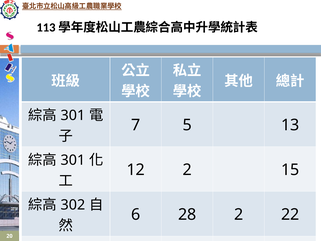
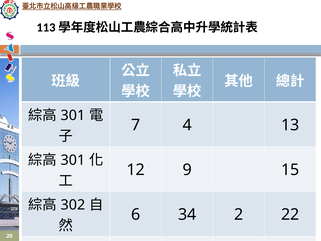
5: 5 -> 4 (187, 125)
12 2: 2 -> 9 (187, 170)
28: 28 -> 34 (187, 214)
